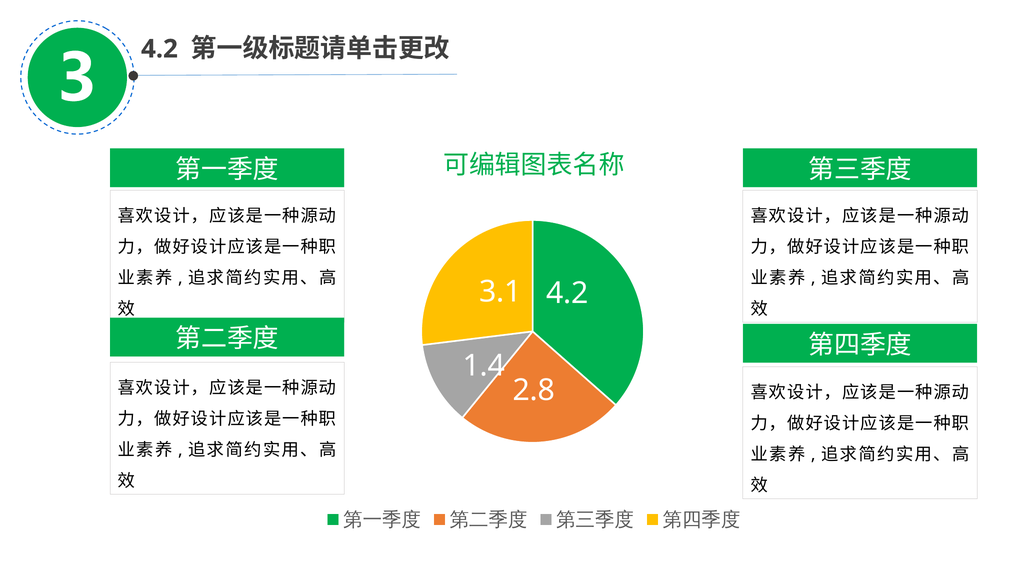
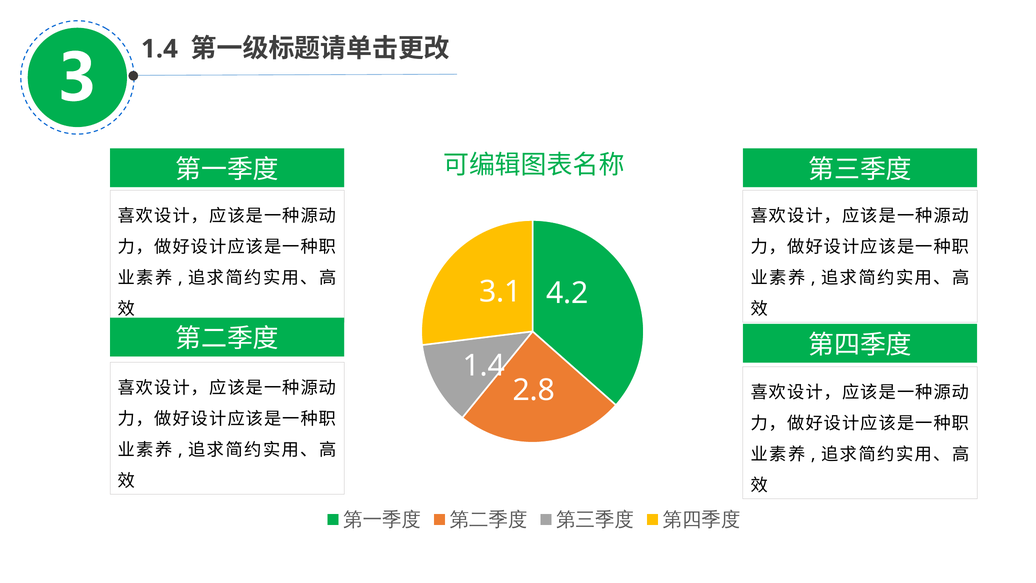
4.2: 4.2 -> 1.4 (159, 49)
